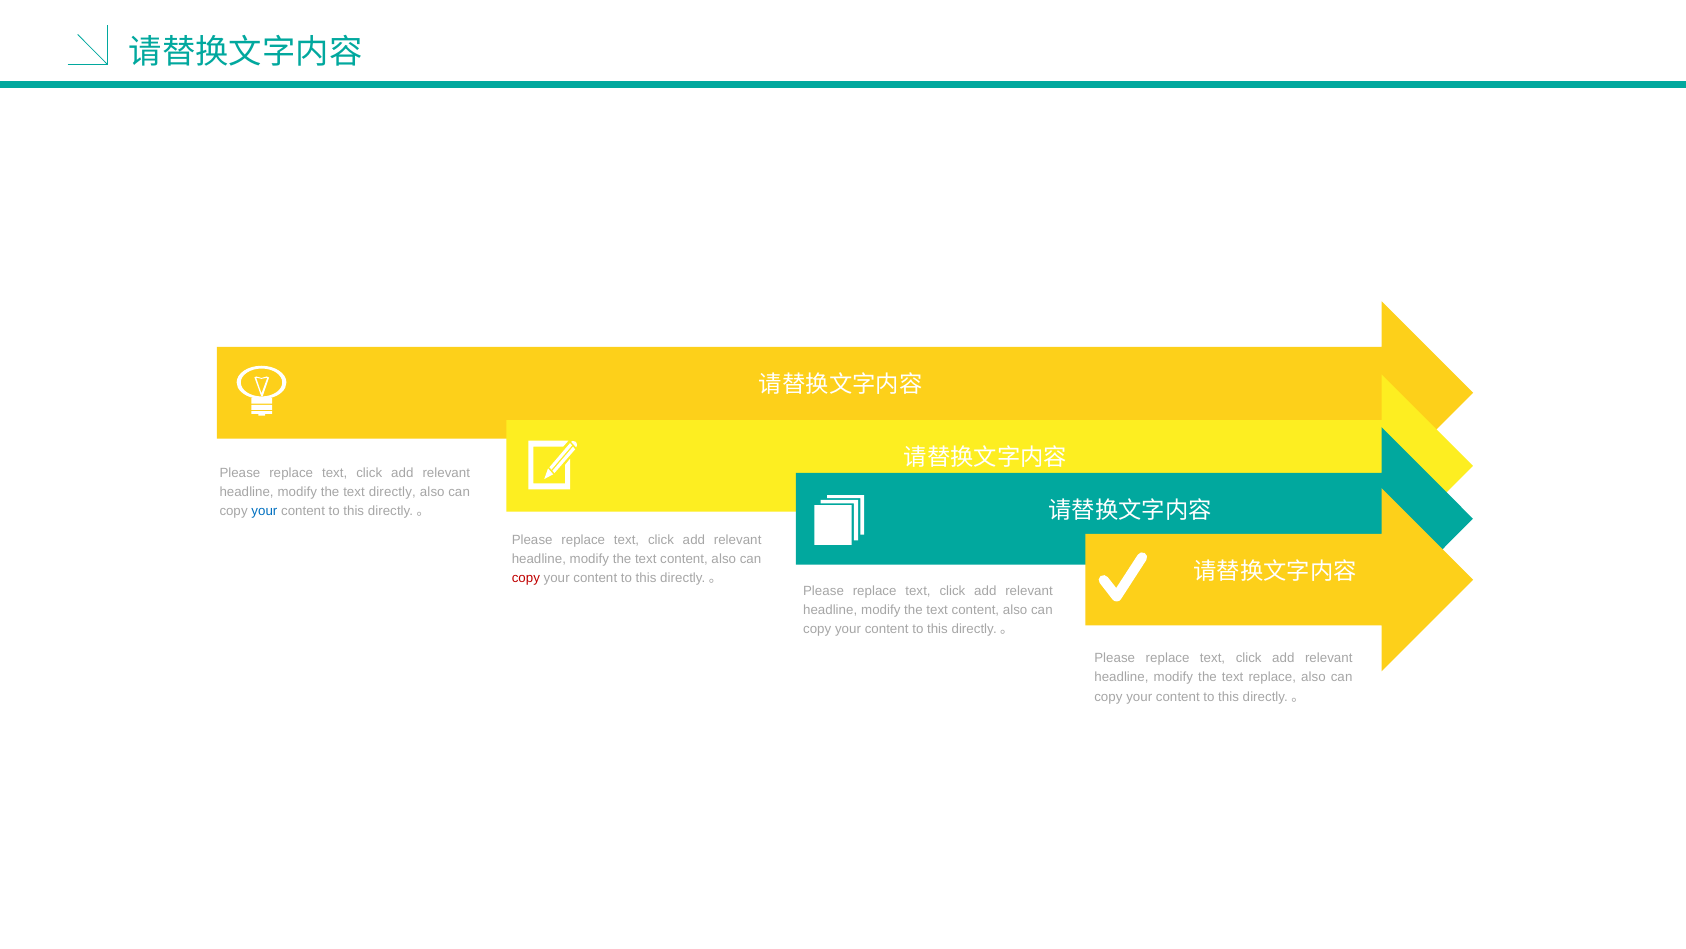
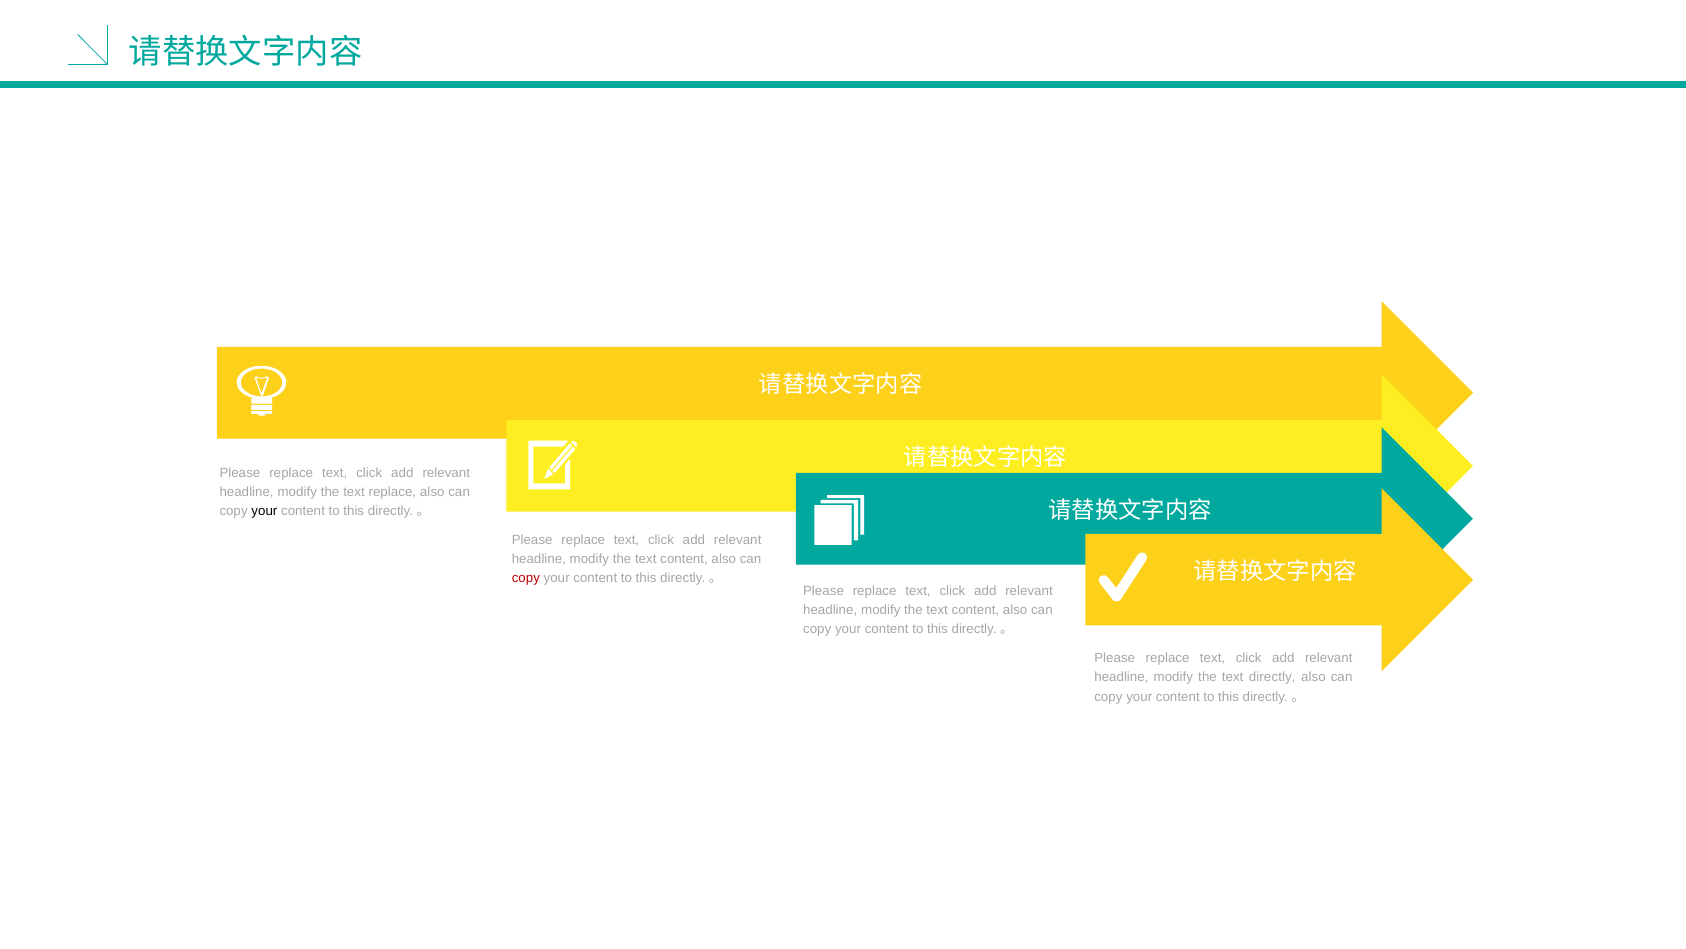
text directly: directly -> replace (392, 492)
your colour: blue -> black (264, 511)
text replace: replace -> directly (1272, 677)
